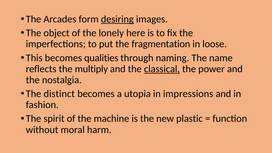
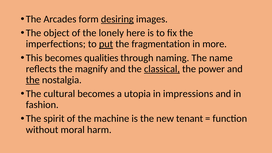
put underline: none -> present (106, 44)
loose: loose -> more (215, 44)
multiply: multiply -> magnify (91, 69)
the underline: none -> present (33, 80)
distinct: distinct -> cultural (59, 94)
plastic: plastic -> tenant (190, 119)
